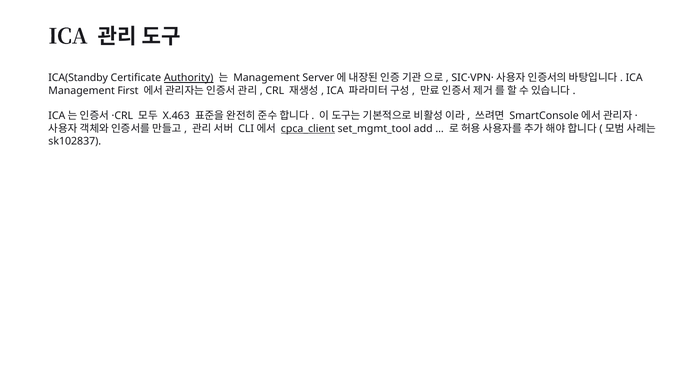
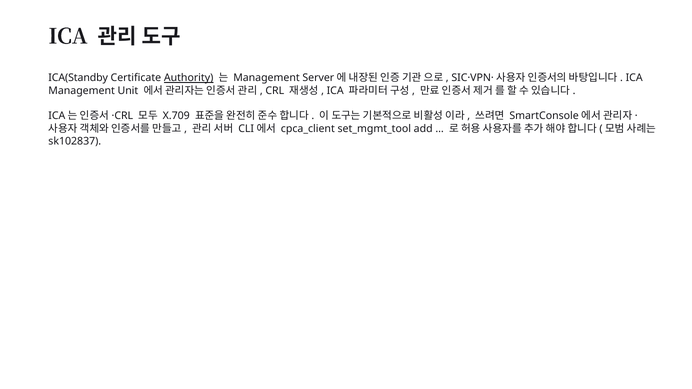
First: First -> Unit (128, 91)
X.463: X.463 -> X.709 (176, 116)
cpca_client underline: present -> none (308, 129)
